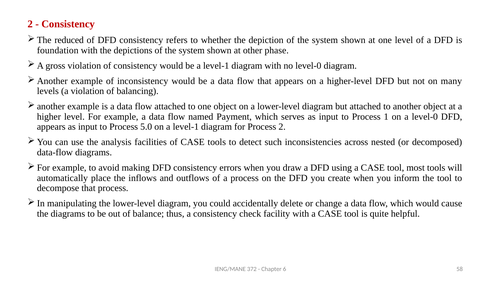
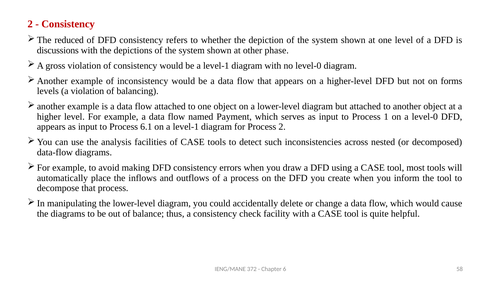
foundation: foundation -> discussions (58, 50)
many: many -> forms (451, 81)
5.0: 5.0 -> 6.1 (146, 127)
